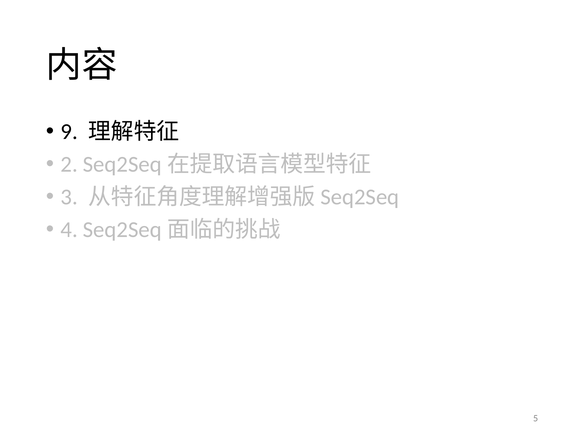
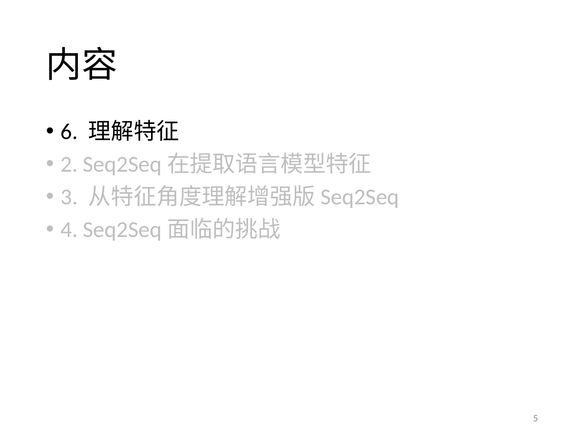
9: 9 -> 6 (69, 132)
